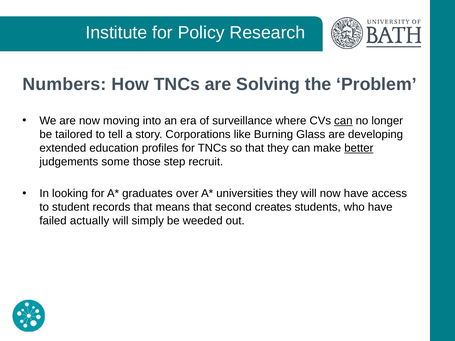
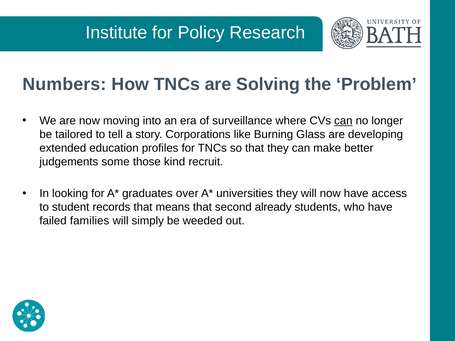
better underline: present -> none (359, 148)
step: step -> kind (175, 162)
creates: creates -> already (273, 207)
actually: actually -> families (90, 221)
